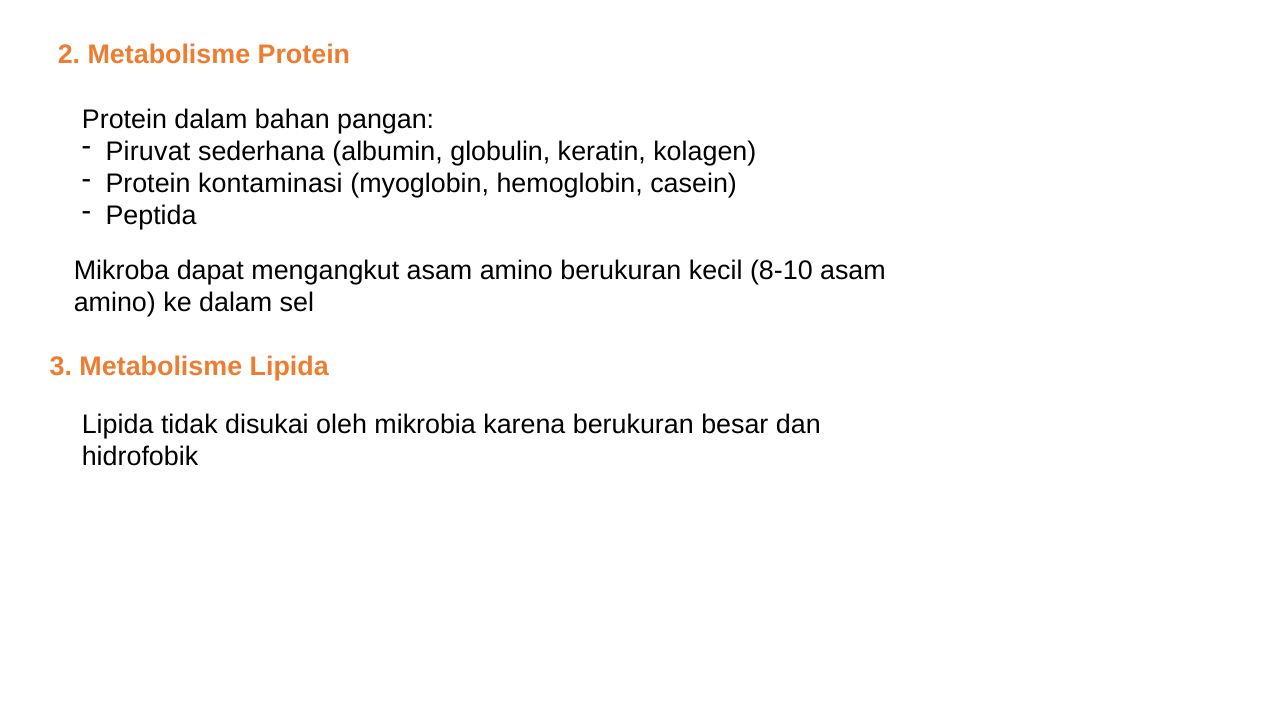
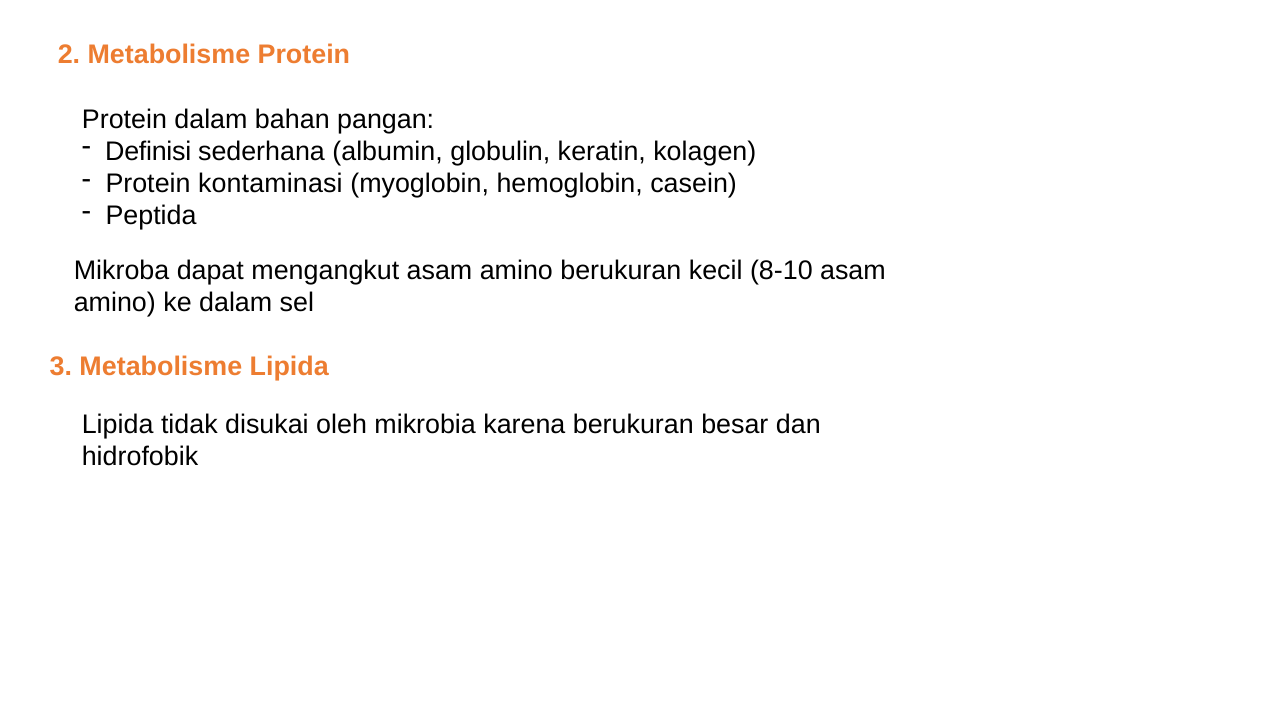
Piruvat: Piruvat -> Definisi (148, 152)
